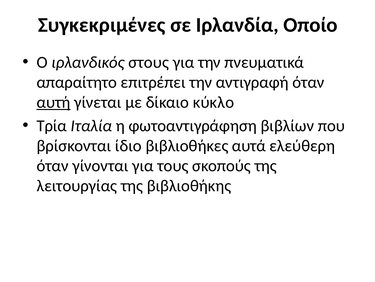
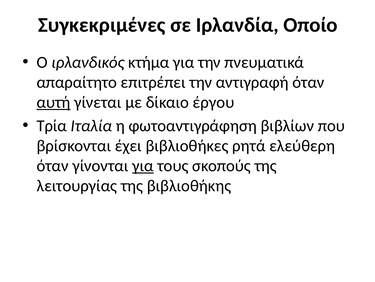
στους: στους -> κτήμα (149, 62)
κύκλο: κύκλο -> έργου (214, 102)
ίδιο: ίδιο -> έχει (128, 145)
αυτά: αυτά -> ρητά (249, 145)
για underline: none -> present (143, 165)
